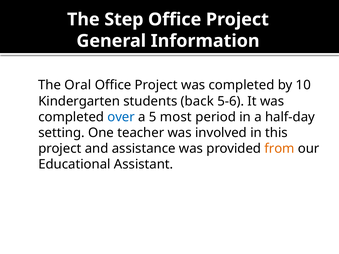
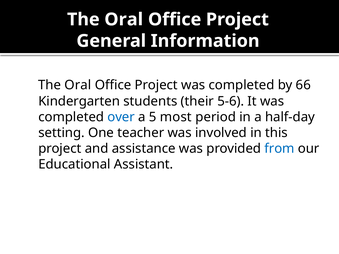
Step: Step -> Oral (124, 19)
10: 10 -> 66 (303, 85)
back: back -> their (197, 101)
from colour: orange -> blue (280, 149)
